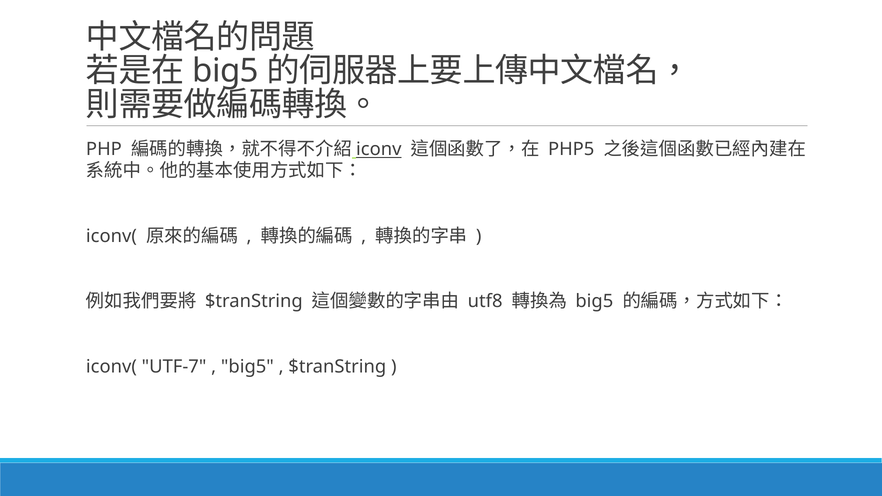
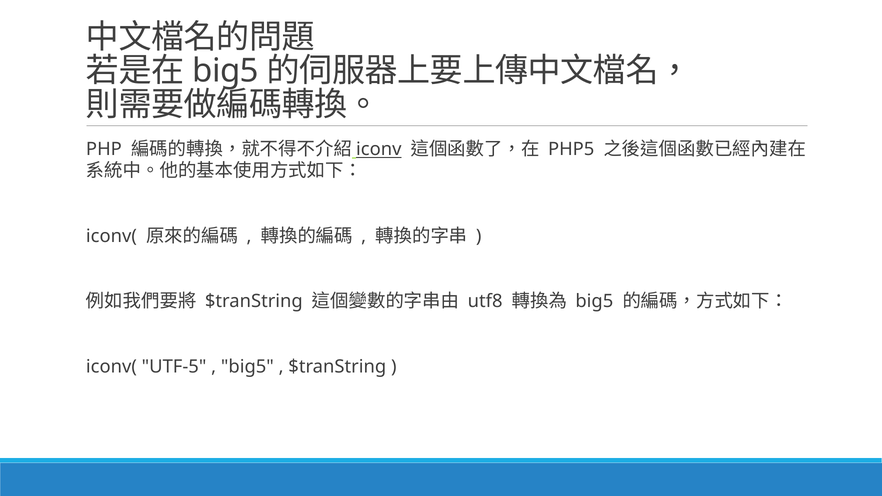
UTF-7: UTF-7 -> UTF-5 (174, 367)
